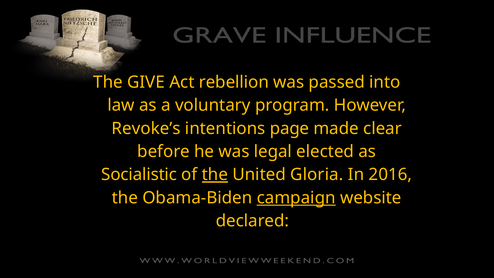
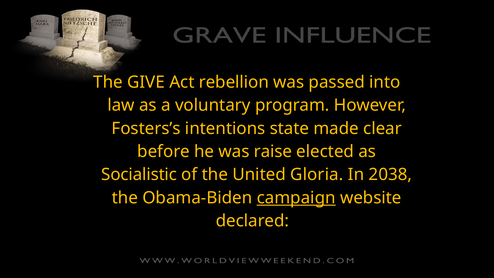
Revoke’s: Revoke’s -> Fosters’s (146, 128)
page: page -> state (289, 128)
legal: legal -> raise (273, 151)
the underline: present -> none (215, 175)
2016: 2016 -> 2038 (390, 175)
